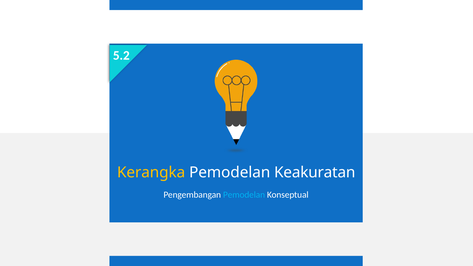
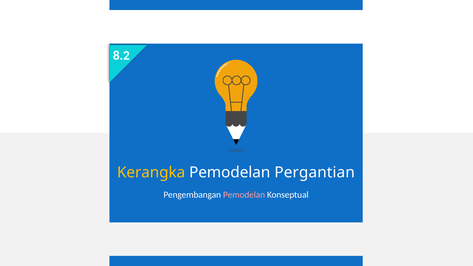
5.2: 5.2 -> 8.2 (121, 56)
Keakuratan: Keakuratan -> Pergantian (315, 173)
Pemodelan colour: light blue -> pink (244, 195)
